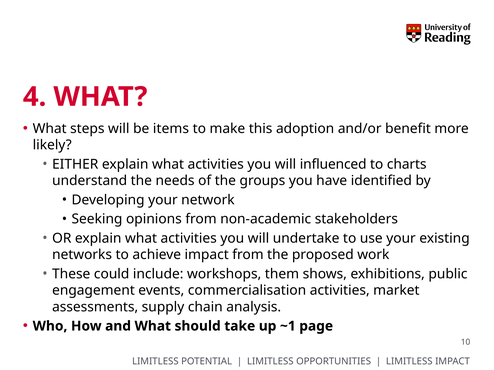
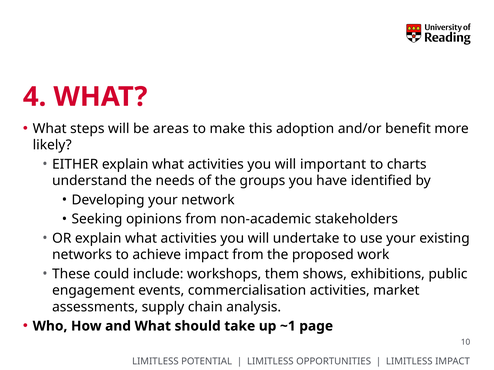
items: items -> areas (171, 129)
influenced: influenced -> important (333, 164)
